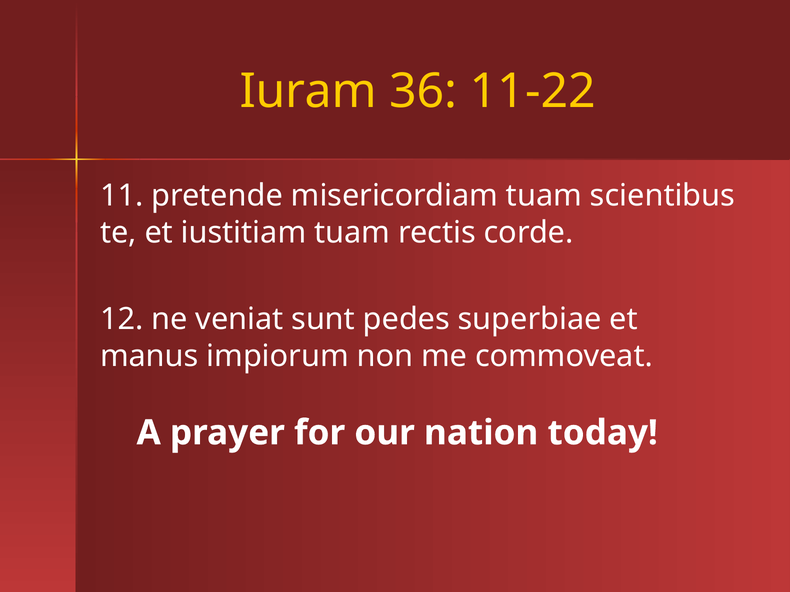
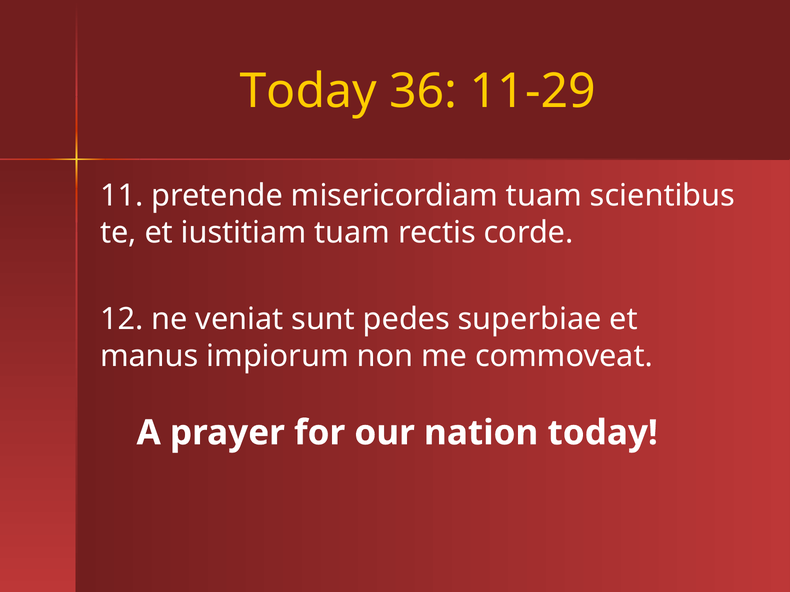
Iuram: Iuram -> Today (308, 92)
11-22: 11-22 -> 11-29 (533, 92)
